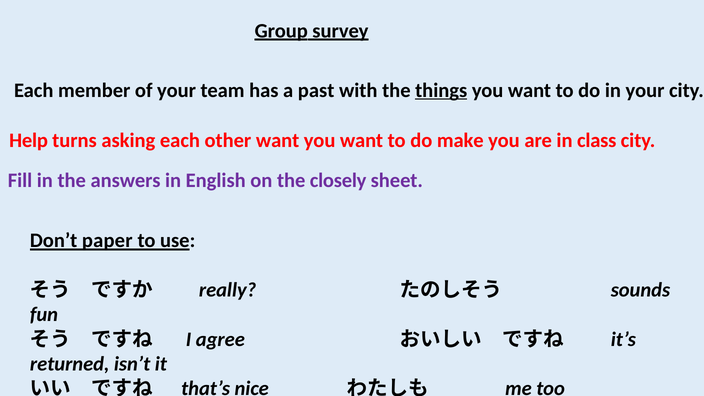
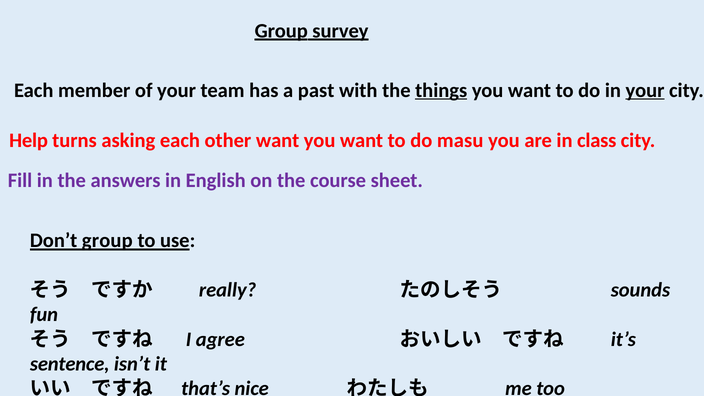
your underline: none -> present (645, 90)
make: make -> masu (460, 141)
the closely: closely -> course (338, 181)
Don’t paper: paper -> group (107, 241)
returned: returned -> sentence (70, 364)
